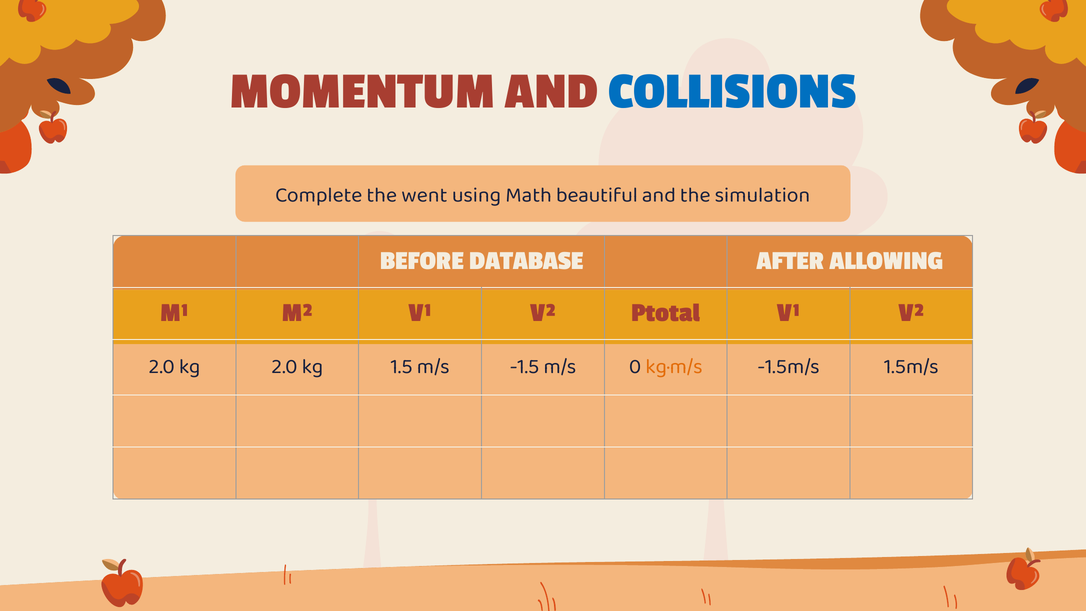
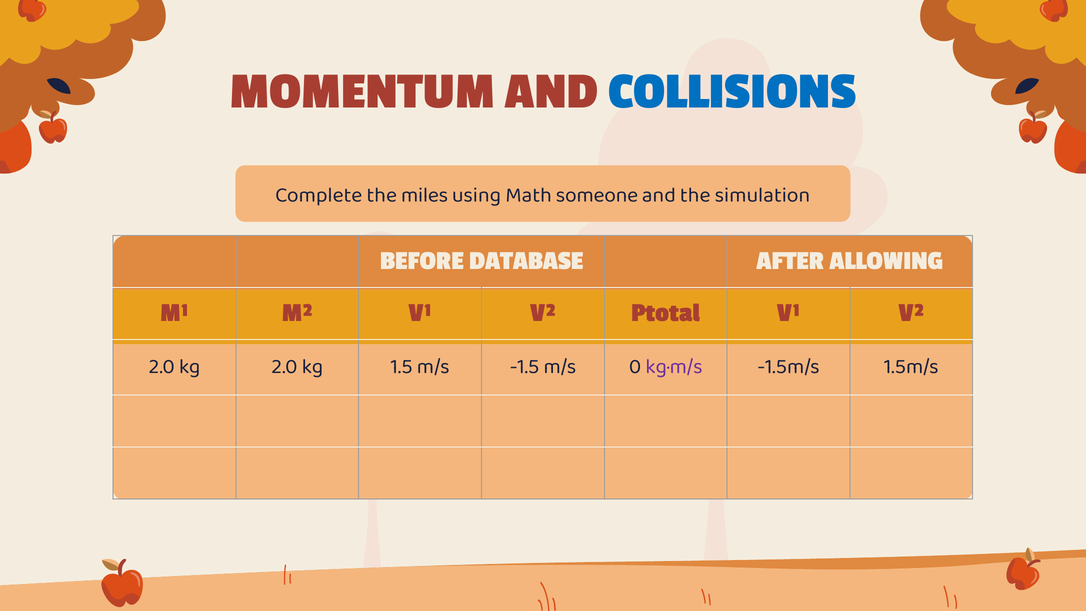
went: went -> miles (425, 195)
beautiful: beautiful -> someone (597, 195)
kg·m/s colour: orange -> purple (674, 366)
